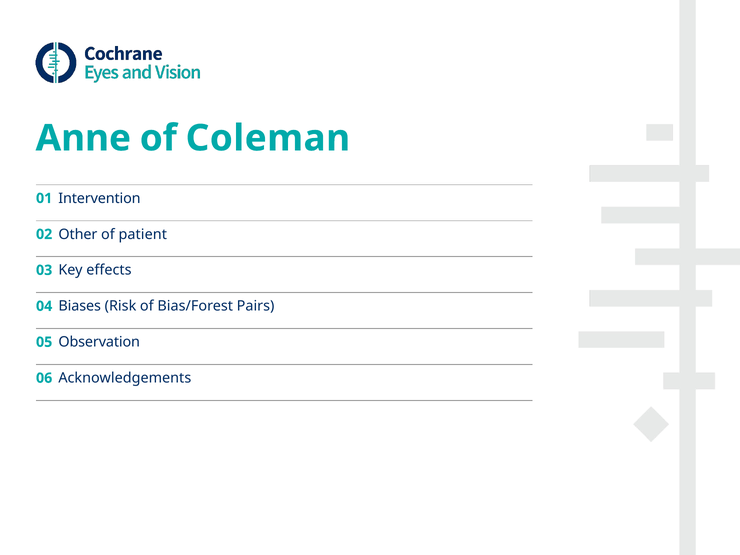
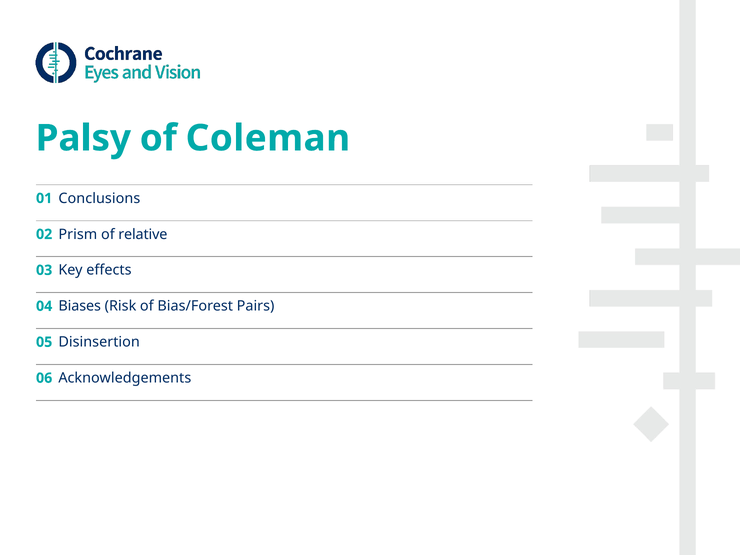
Anne: Anne -> Palsy (83, 138)
Intervention: Intervention -> Conclusions (99, 198)
Other: Other -> Prism (78, 234)
patient: patient -> relative (143, 234)
Observation: Observation -> Disinsertion (99, 342)
